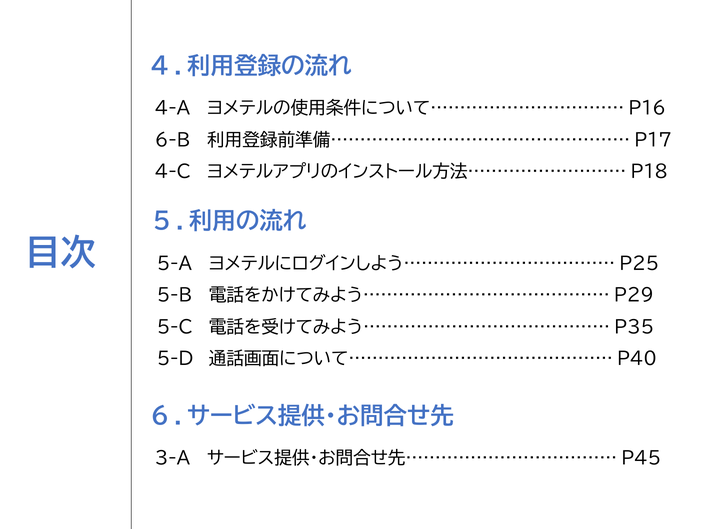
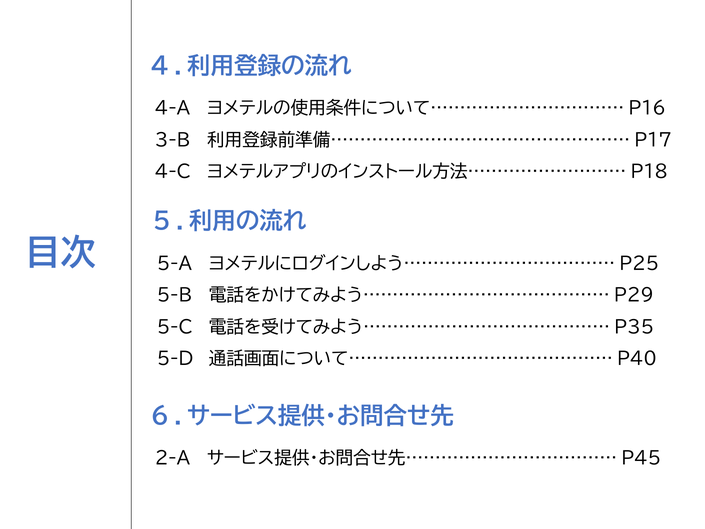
6-B: 6-B -> 3-B (173, 140)
3-A: 3-A -> 2-A (172, 458)
